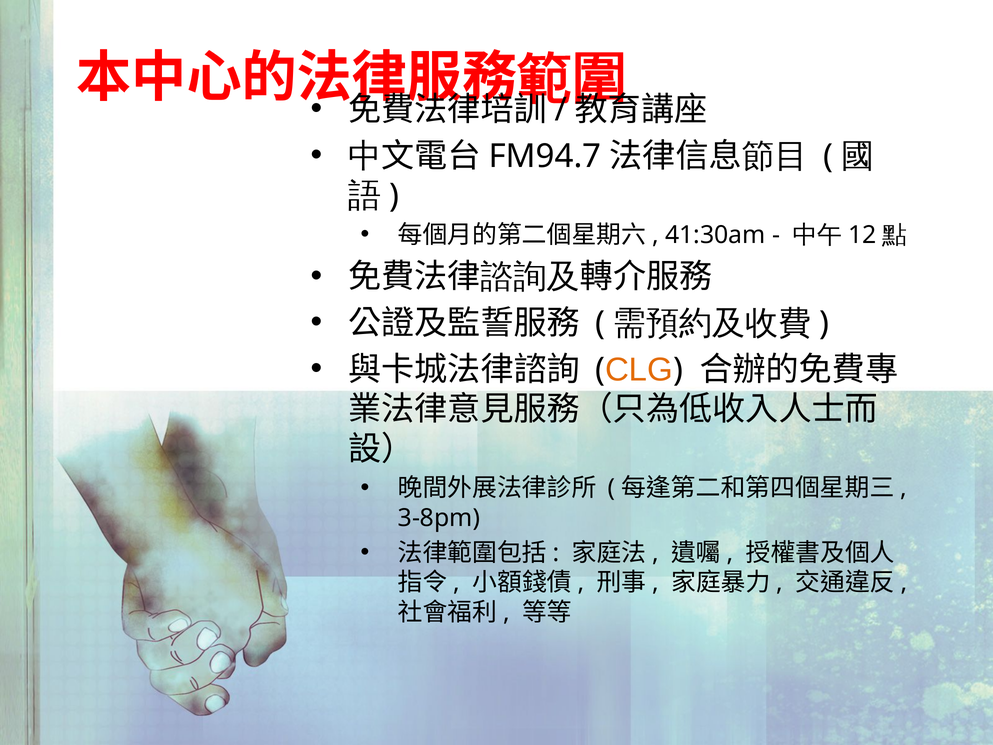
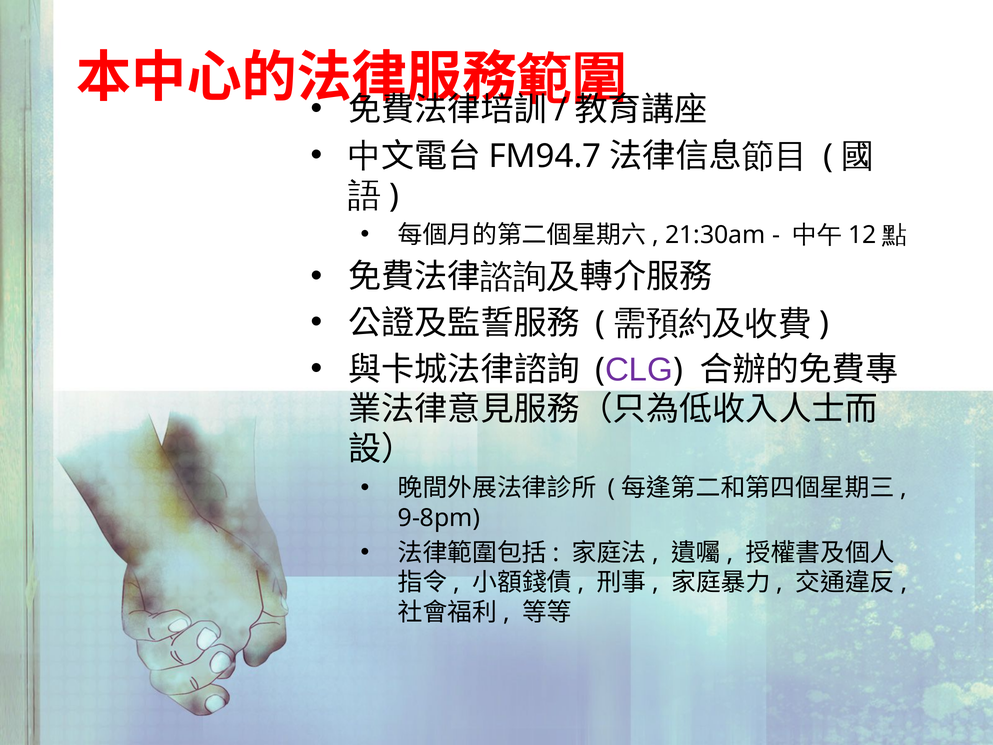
41:30am: 41:30am -> 21:30am (715, 235)
CLG colour: orange -> purple (639, 370)
3-8pm: 3-8pm -> 9-8pm (439, 518)
